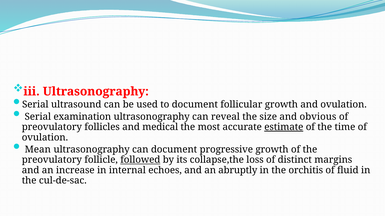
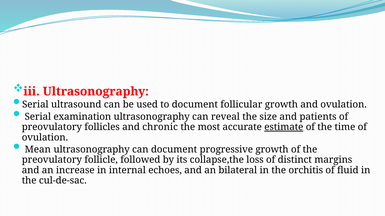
obvious: obvious -> patients (318, 117)
medical: medical -> chronic (160, 127)
followed underline: present -> none (140, 160)
abruptly: abruptly -> bilateral (238, 171)
